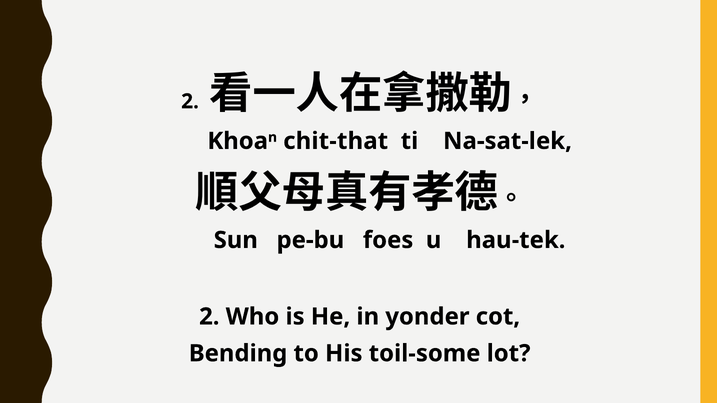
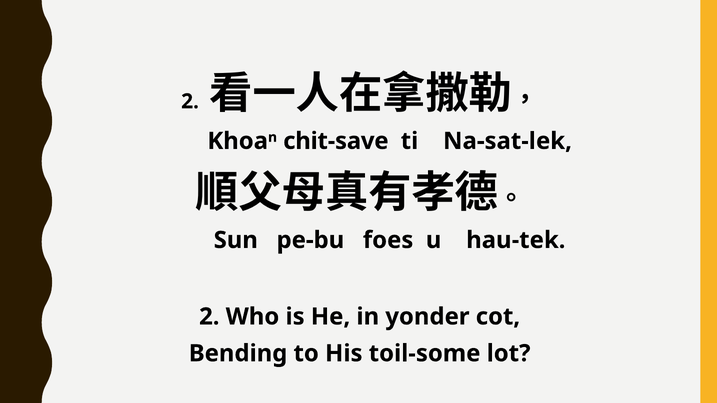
chit-that: chit-that -> chit-save (336, 141)
